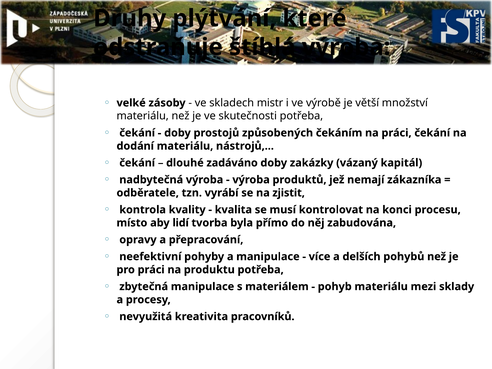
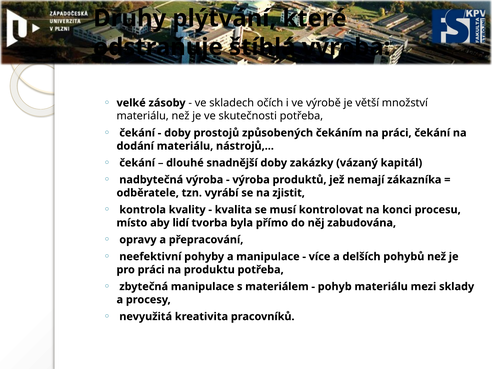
mistr: mistr -> očích (270, 103)
zadáváno: zadáváno -> snadnější (232, 163)
